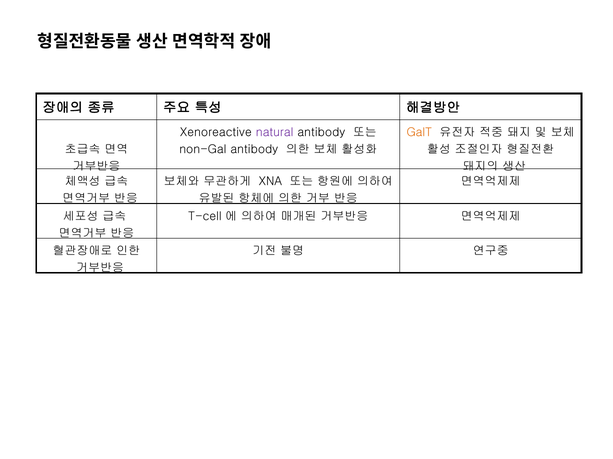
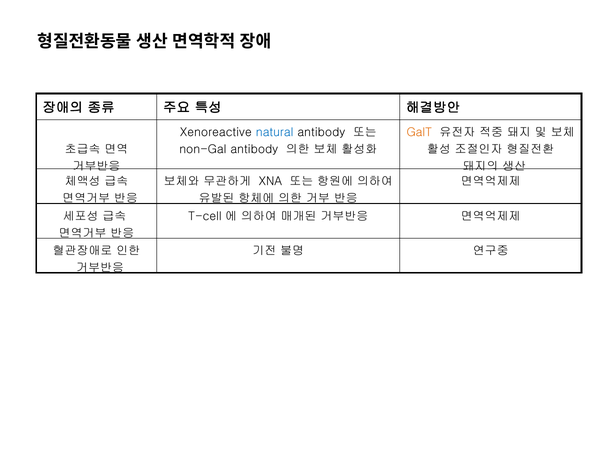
natural colour: purple -> blue (275, 133)
